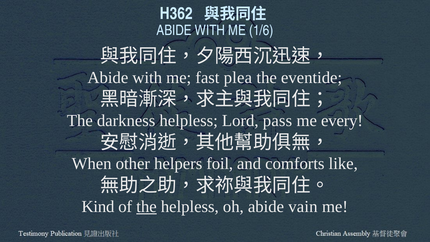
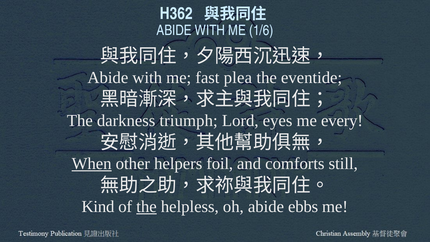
darkness helpless: helpless -> triumph (189, 121)
pass: pass -> eyes (278, 121)
When underline: none -> present (92, 164)
like: like -> still (343, 164)
vain: vain -> ebbs (303, 207)
